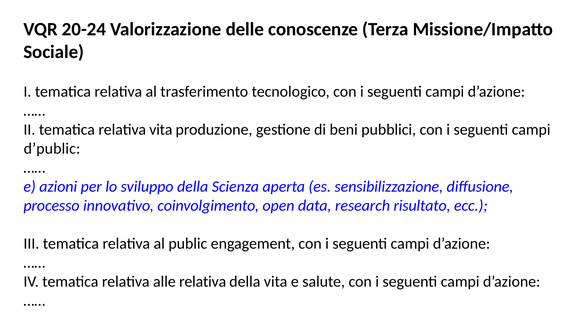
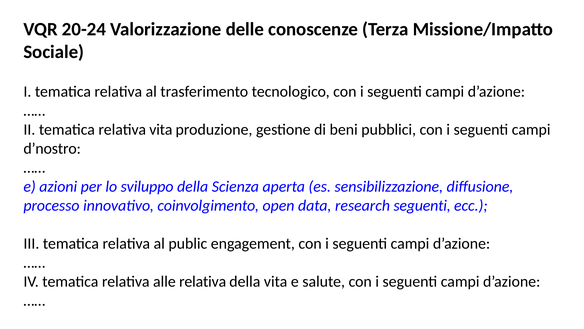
d’public: d’public -> d’nostro (52, 148)
research risultato: risultato -> seguenti (422, 205)
